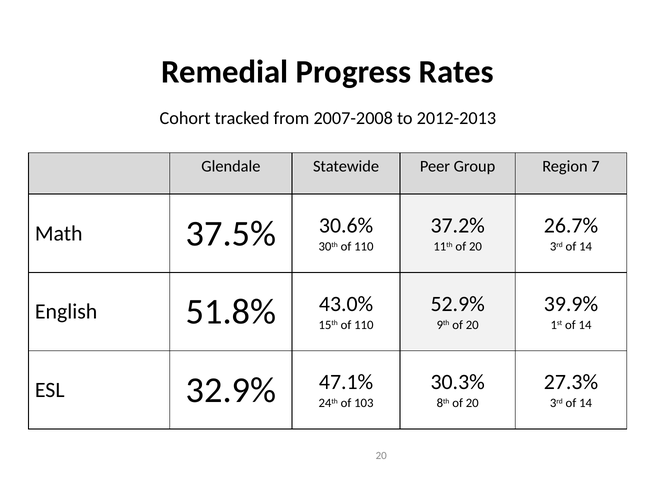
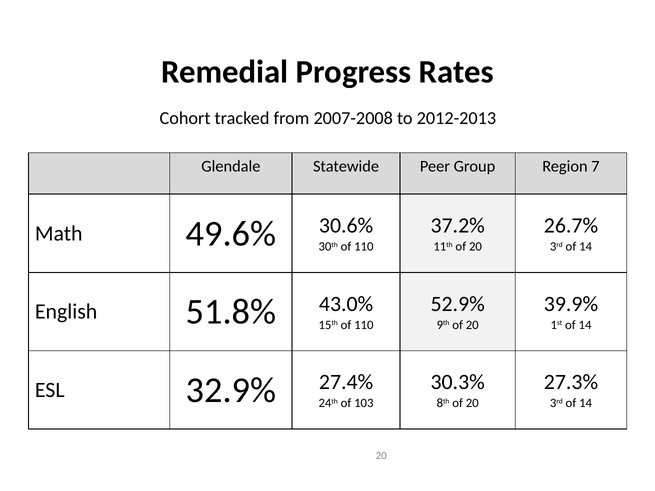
37.5%: 37.5% -> 49.6% (231, 234)
47.1%: 47.1% -> 27.4% (346, 382)
